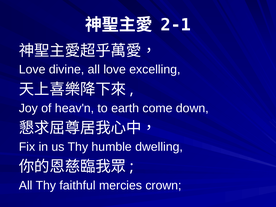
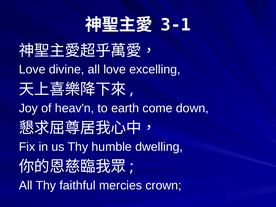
2-1: 2-1 -> 3-1 (176, 25)
